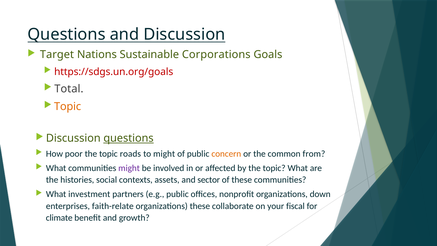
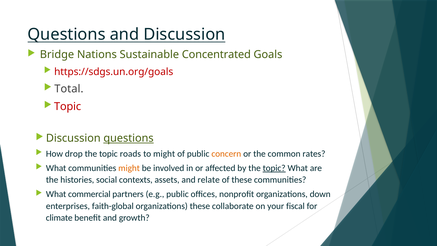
Target: Target -> Bridge (57, 55)
Corporations: Corporations -> Concentrated (216, 55)
Topic colour: orange -> red (68, 107)
poor: poor -> drop (74, 154)
from: from -> rates (314, 154)
might colour: purple -> orange (129, 168)
topic underline: none -> present (274, 168)
sector: sector -> relate (209, 180)
investment: investment -> commercial (89, 194)
faith-relate: faith-relate -> faith-global (113, 206)
